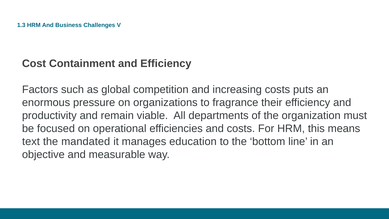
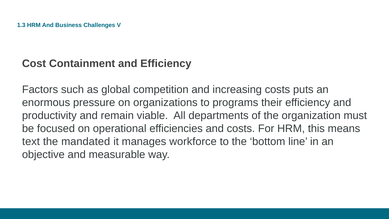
fragrance: fragrance -> programs (235, 102)
education: education -> workforce (193, 141)
